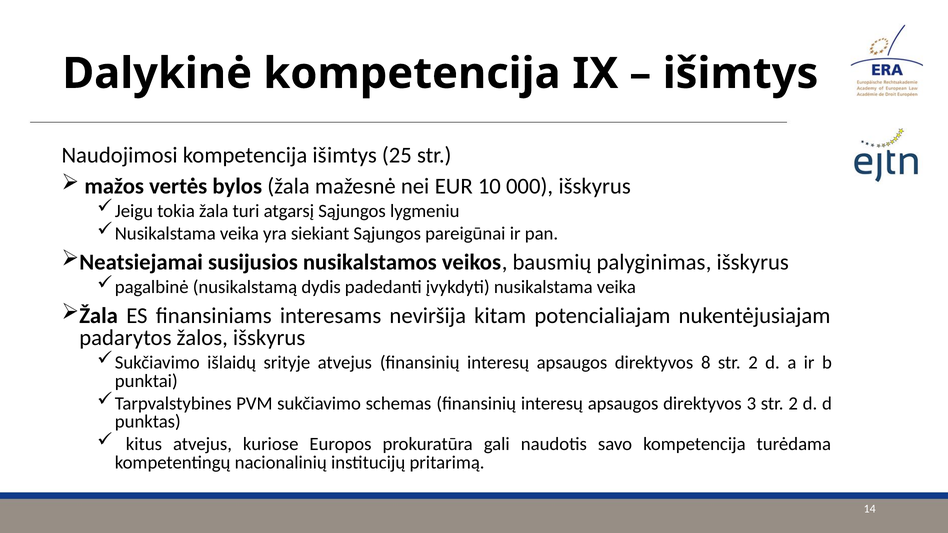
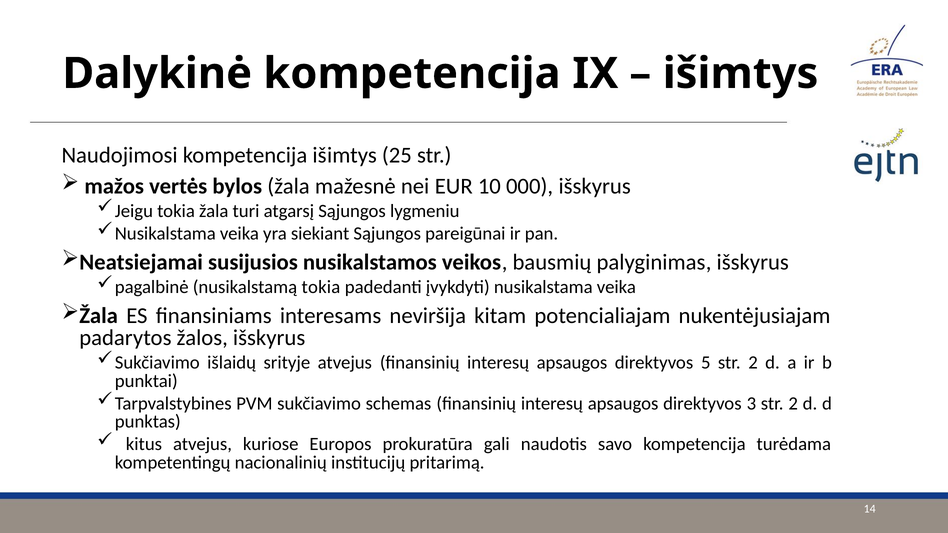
nusikalstamą dydis: dydis -> tokia (321, 287)
8: 8 -> 5 (706, 363)
